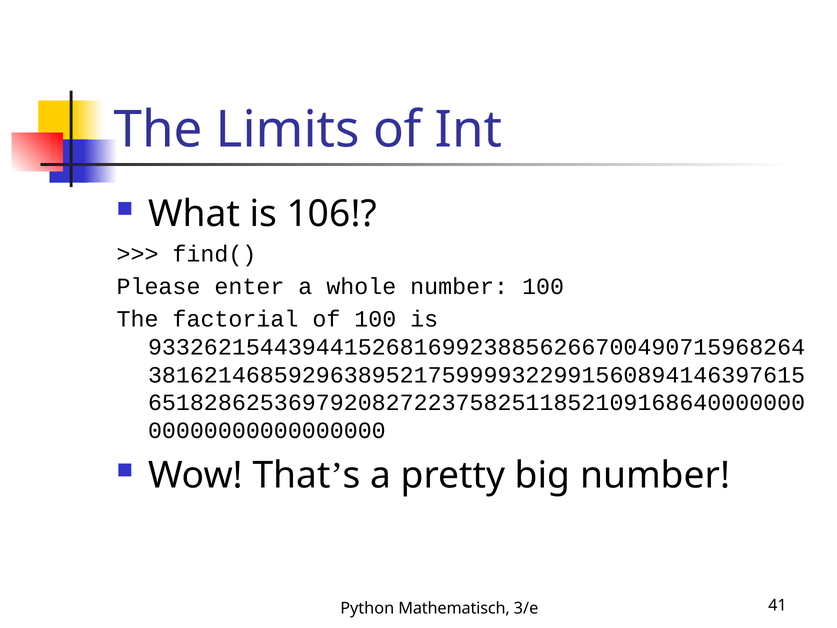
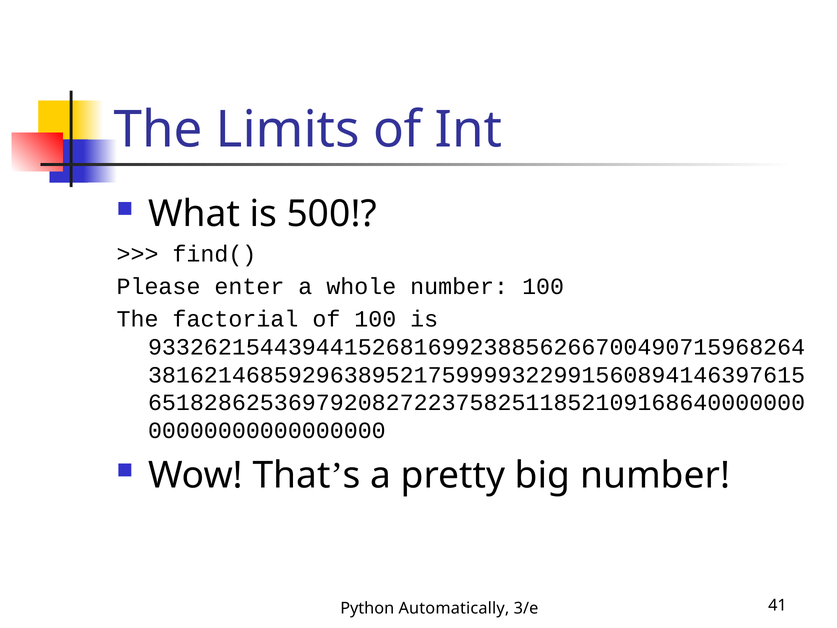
106: 106 -> 500 (332, 214)
Mathematisch: Mathematisch -> Automatically (454, 608)
